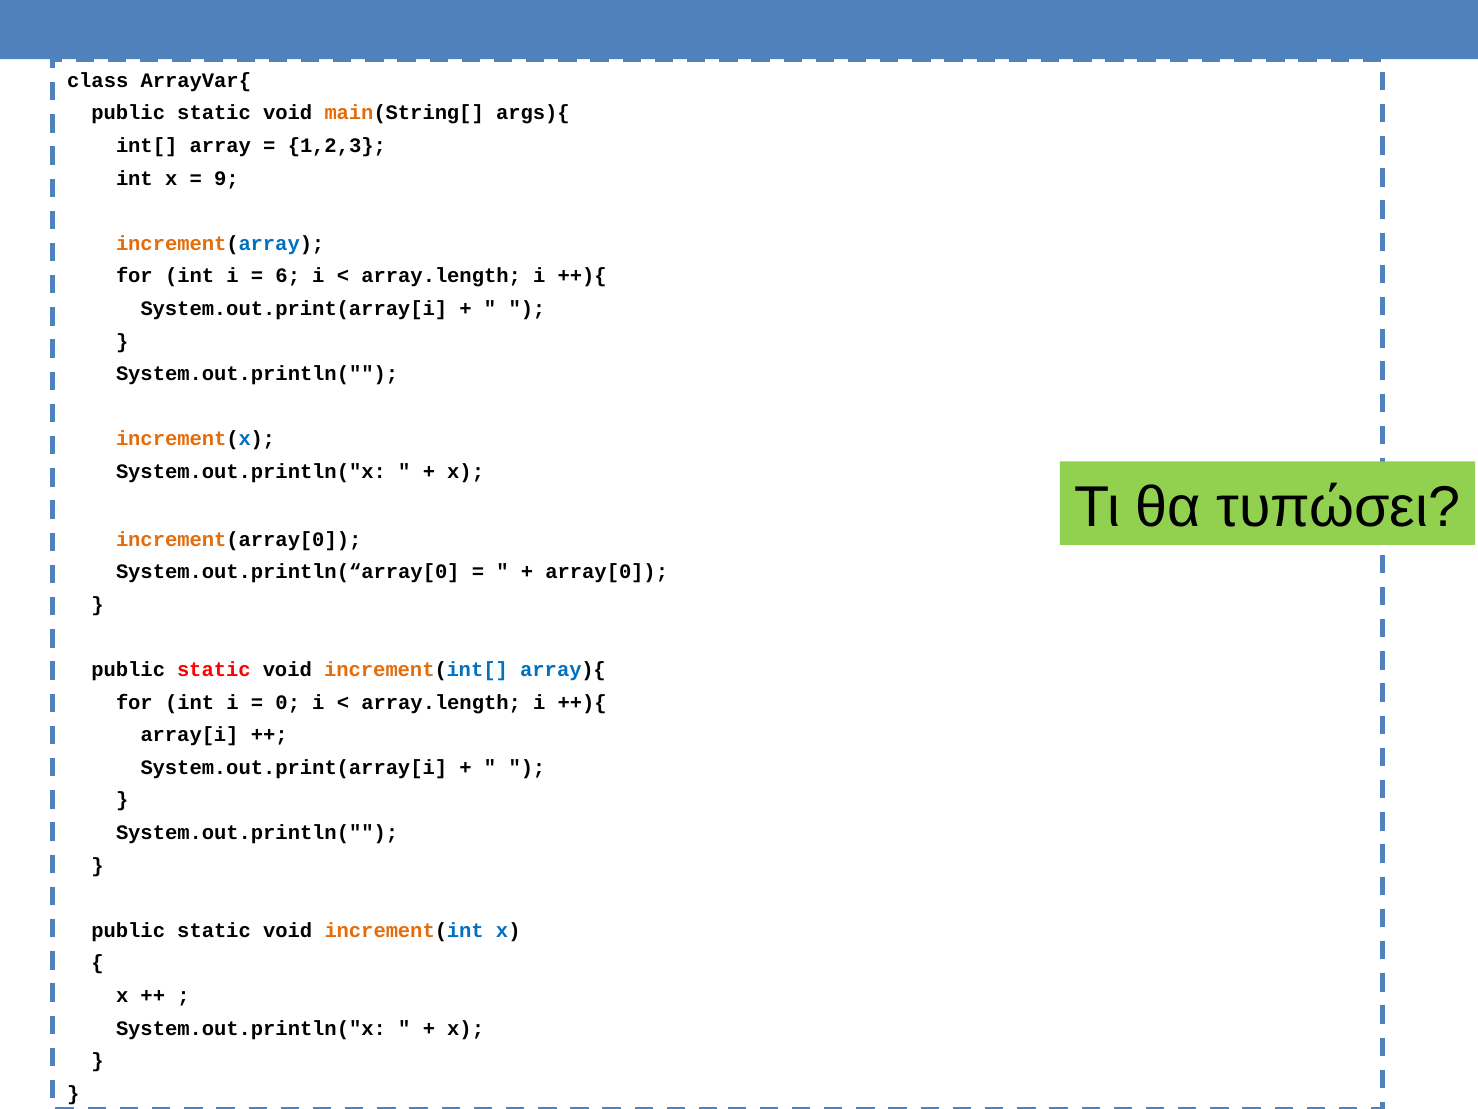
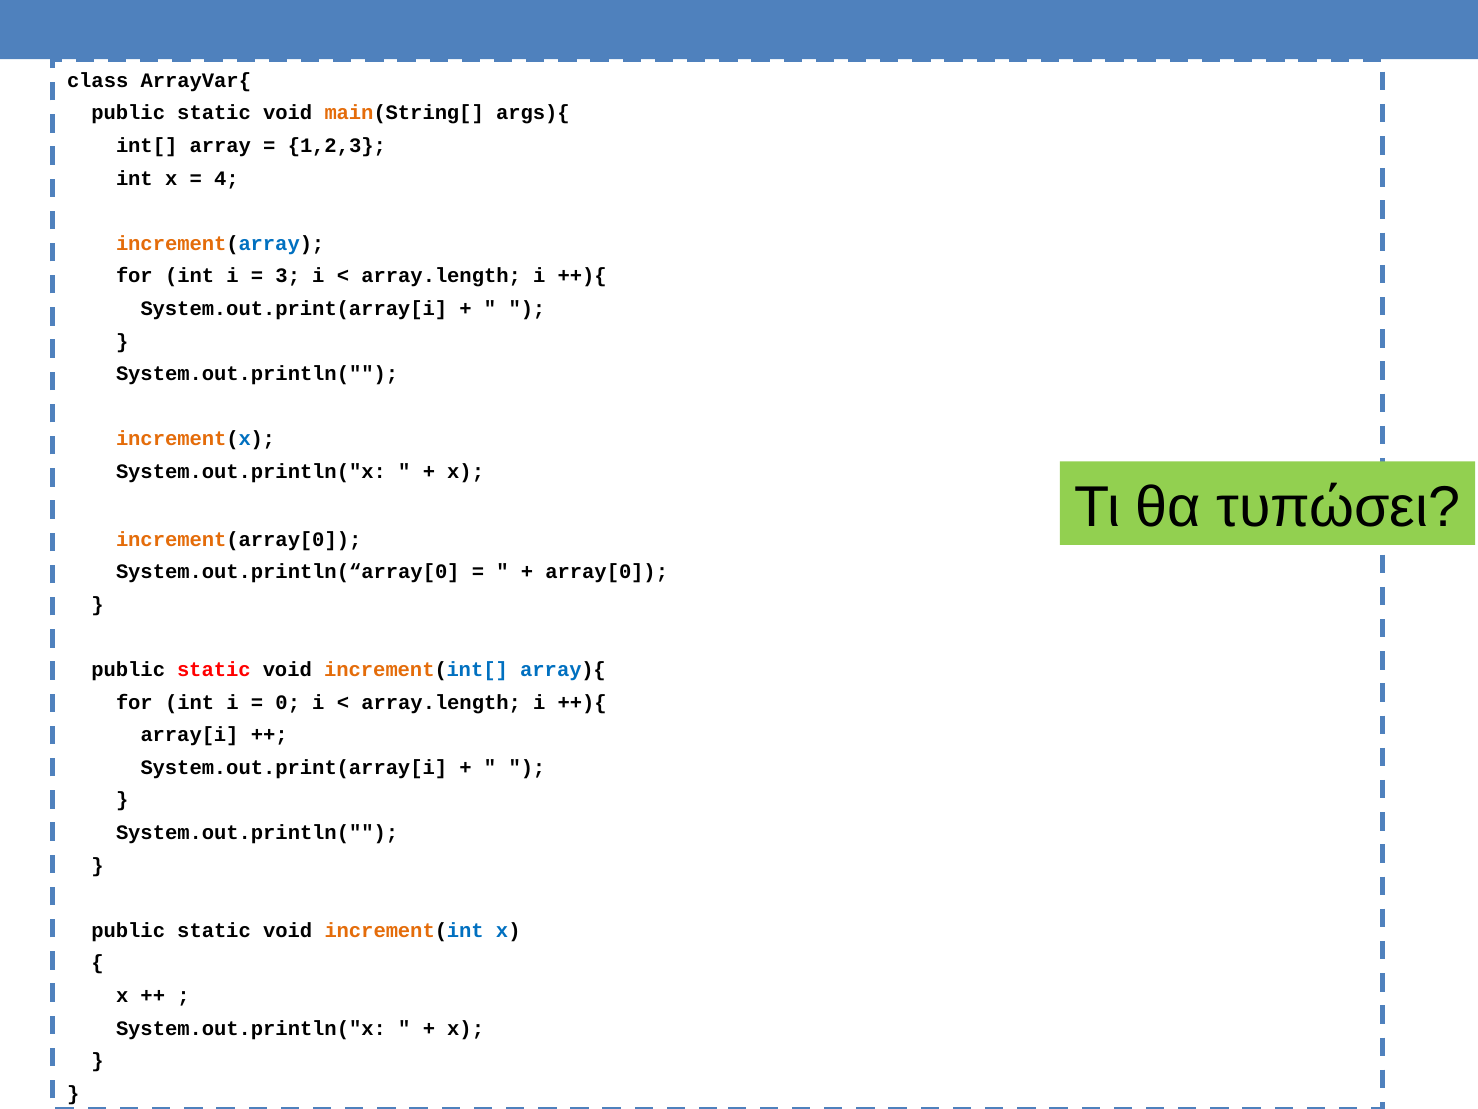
9: 9 -> 4 (226, 178)
6: 6 -> 3 (288, 276)
